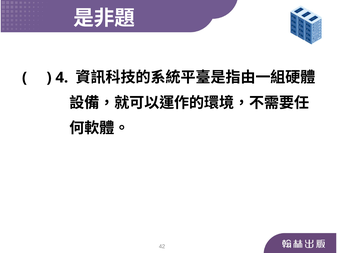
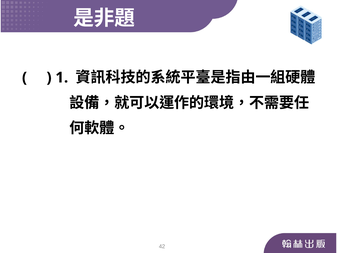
4: 4 -> 1 (62, 77)
